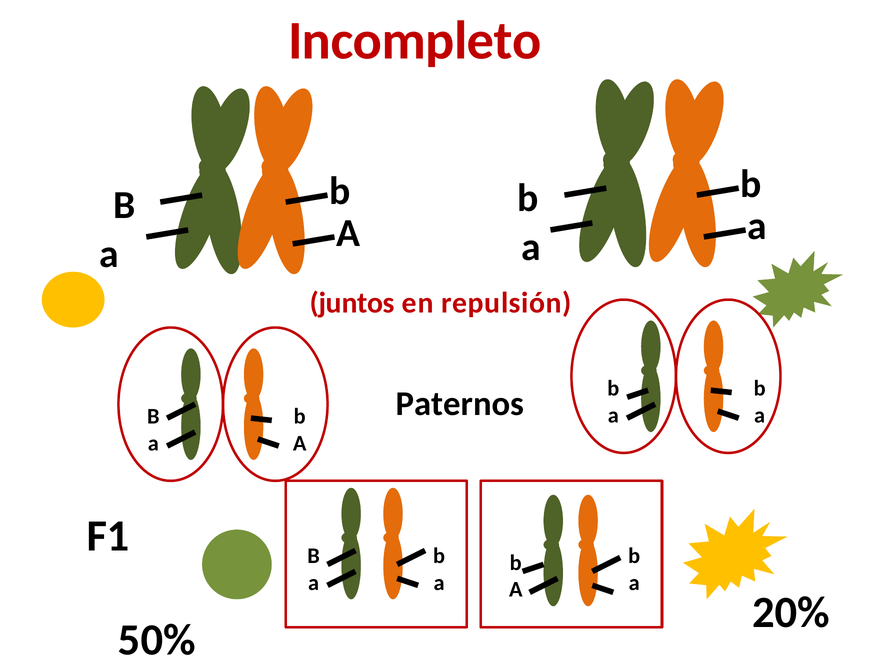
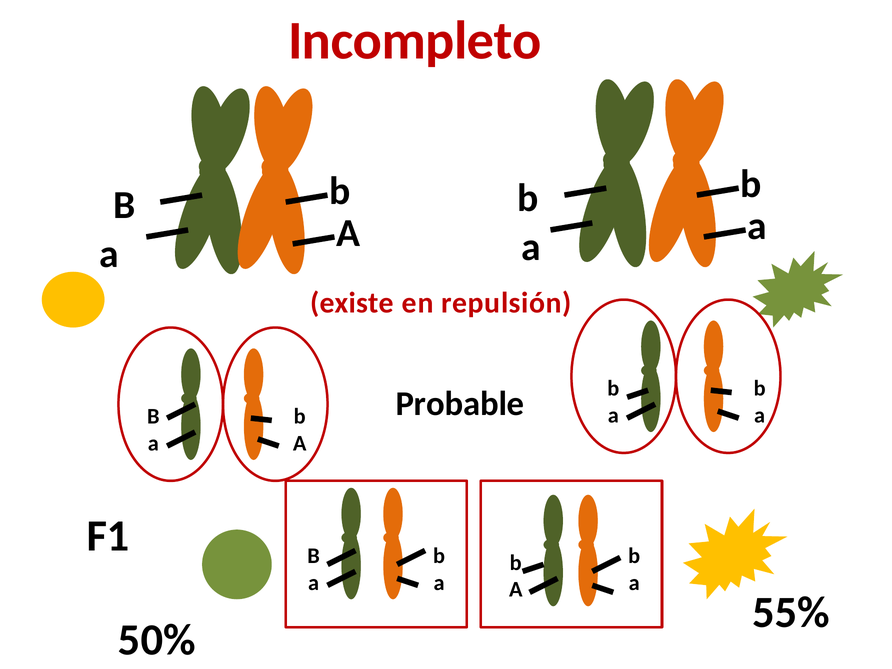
juntos: juntos -> existe (352, 303)
Paternos: Paternos -> Probable (460, 404)
20%: 20% -> 55% (791, 613)
